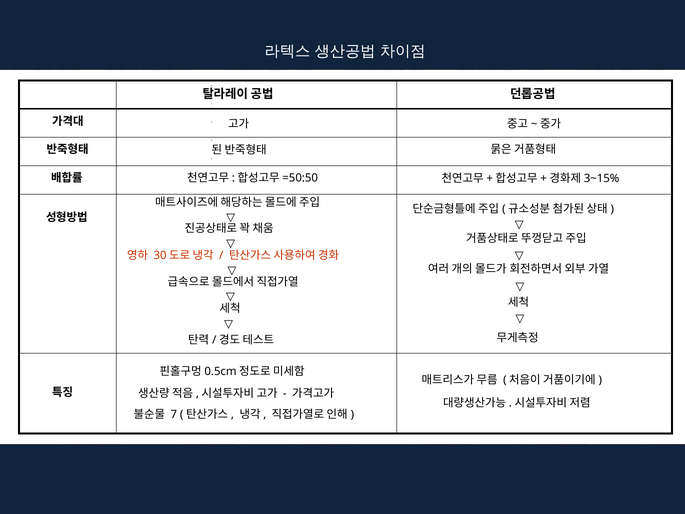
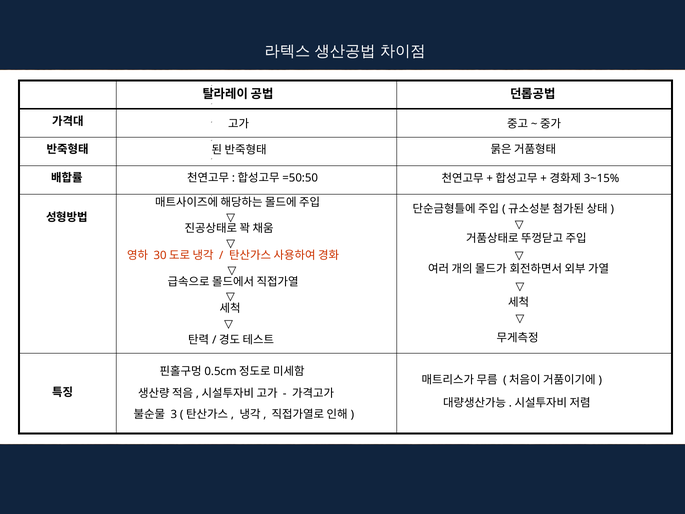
7: 7 -> 3 (174, 414)
